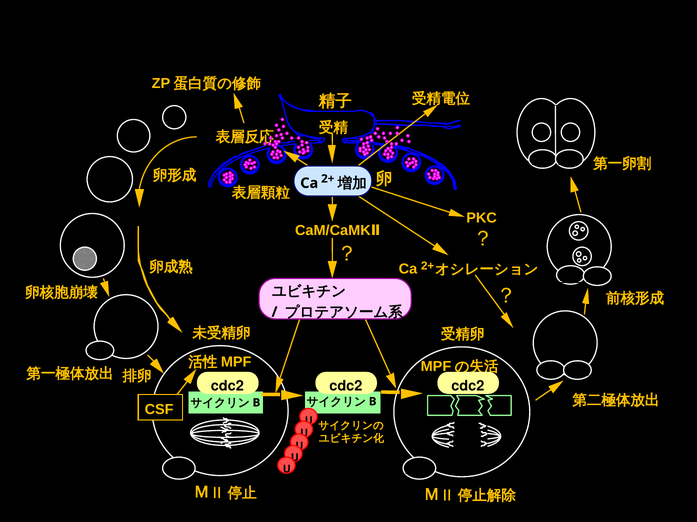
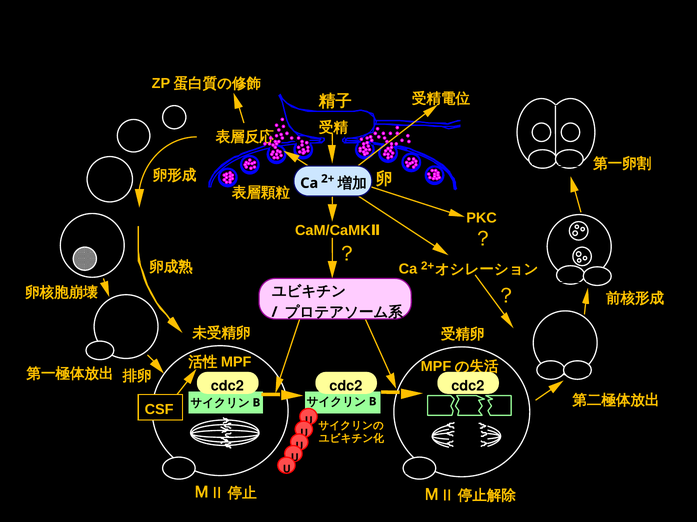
2PB underline: none -> present (569, 162)
